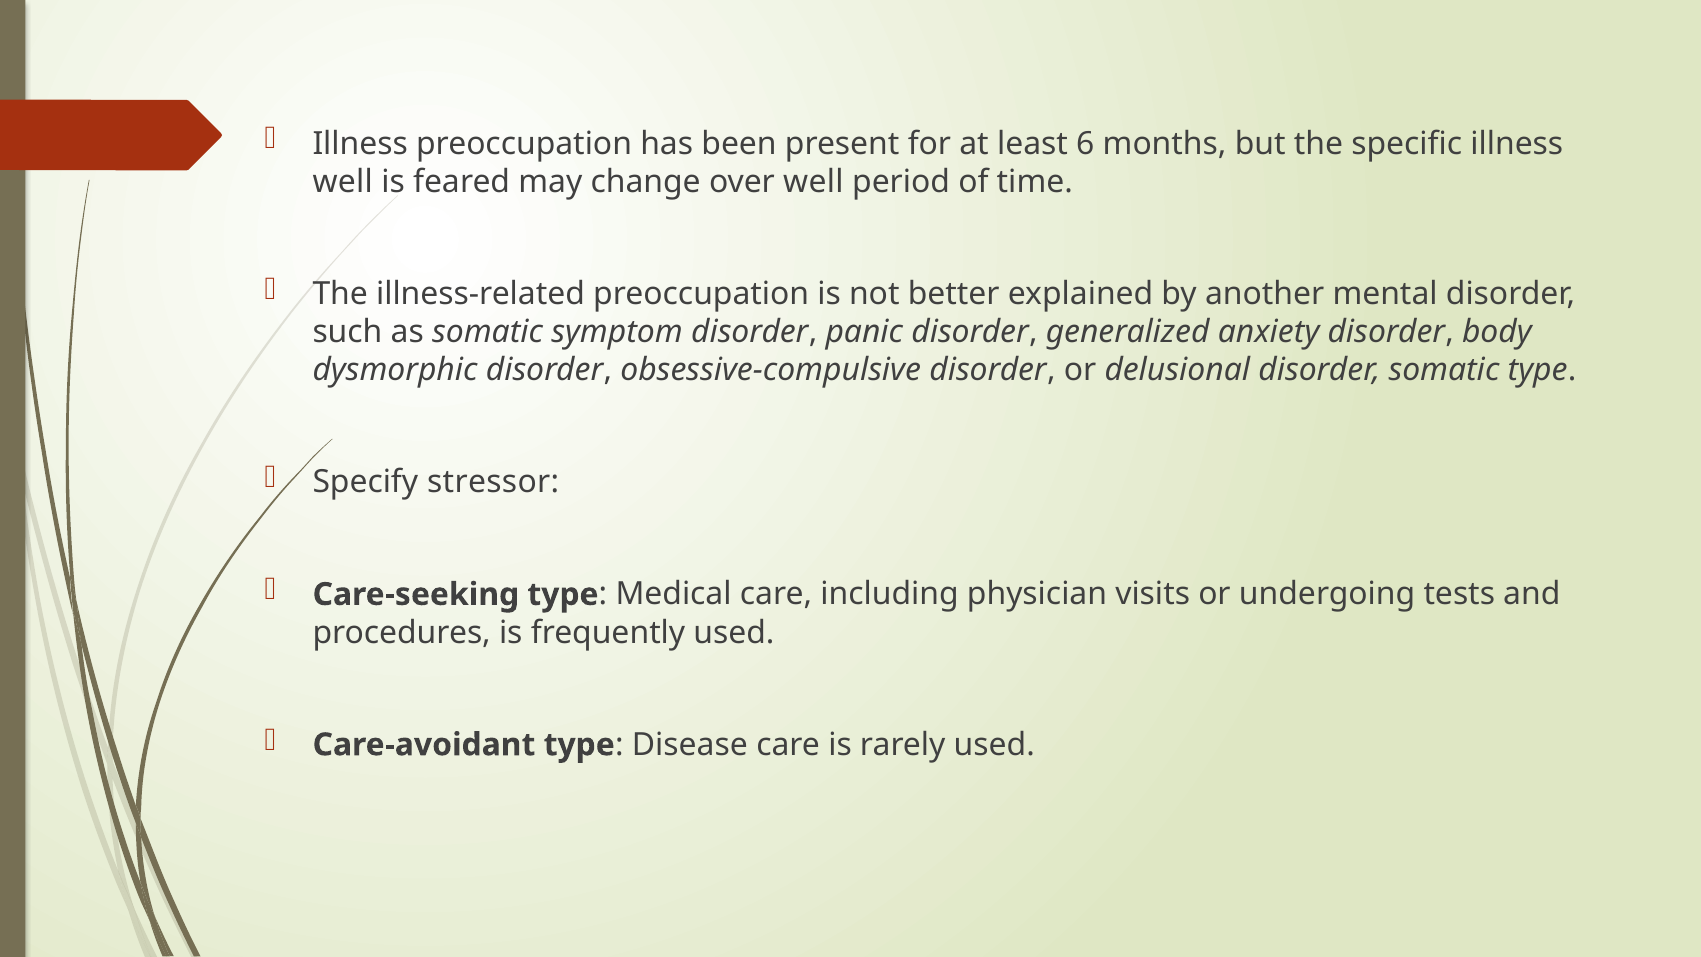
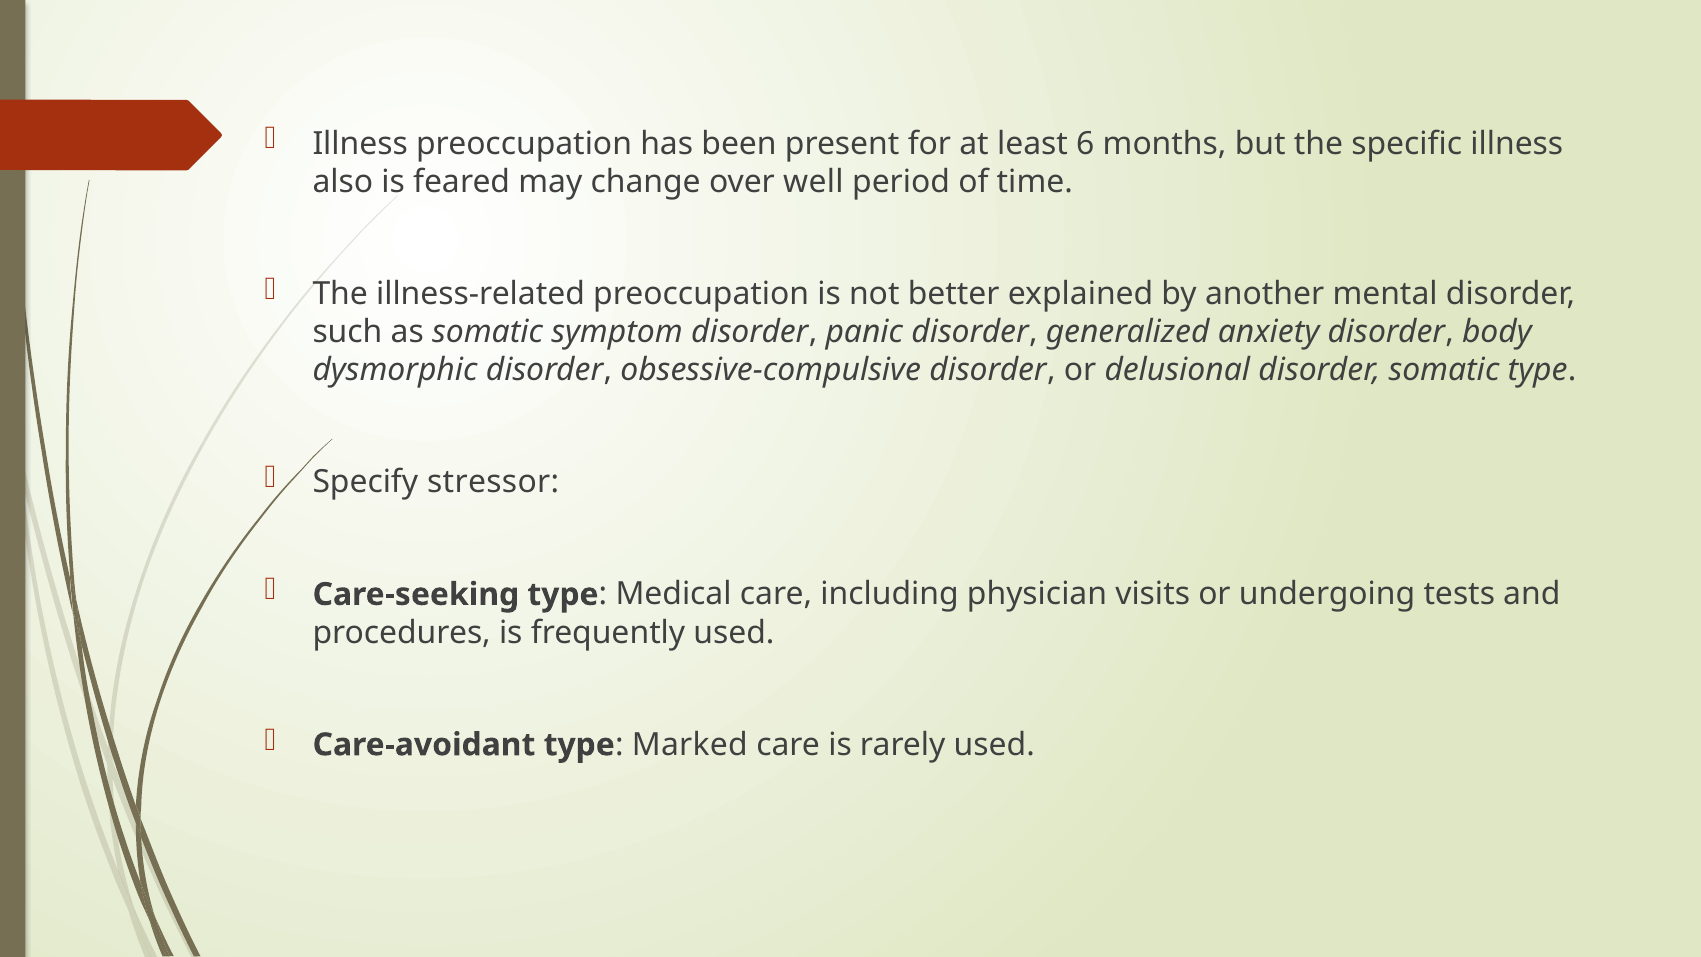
well: well -> also (343, 182)
Disease: Disease -> Marked (690, 745)
